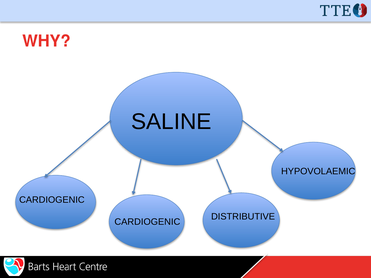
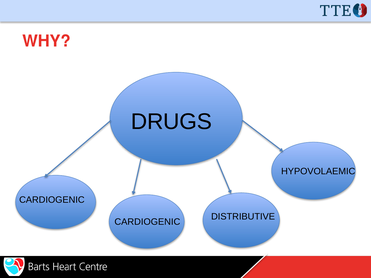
SALINE: SALINE -> DRUGS (171, 122)
